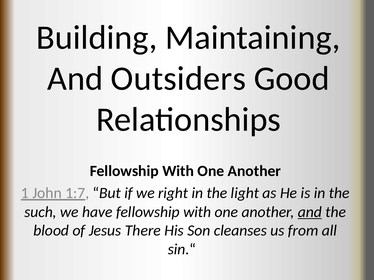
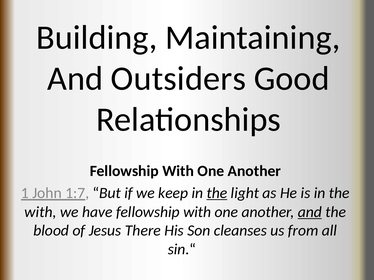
right: right -> keep (173, 193)
the underline: none -> present (217, 193)
such: such -> with (40, 212)
